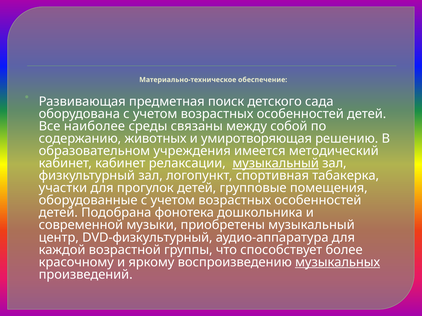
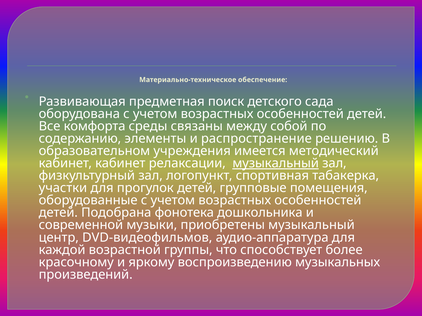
наиболее: наиболее -> комфорта (95, 126)
животных: животных -> элементы (155, 139)
умиротворяющая: умиротворяющая -> распространение (256, 139)
DVD-физкультурный: DVD-физкультурный -> DVD-видеофильмов (147, 238)
музыкальных underline: present -> none (338, 263)
